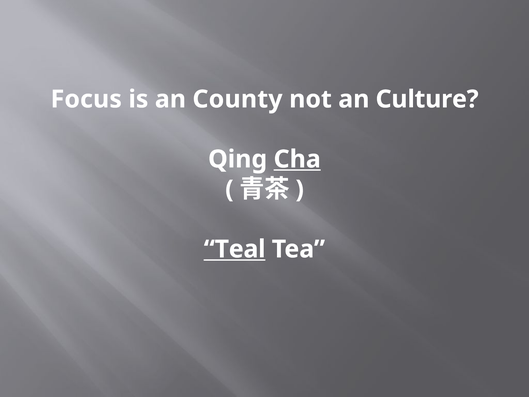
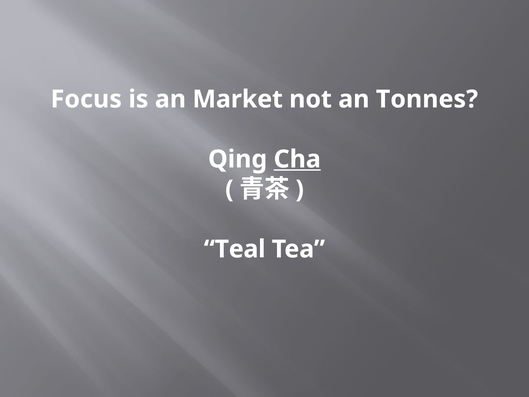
County: County -> Market (238, 99)
Culture: Culture -> Tonnes (427, 99)
Teal underline: present -> none (235, 249)
